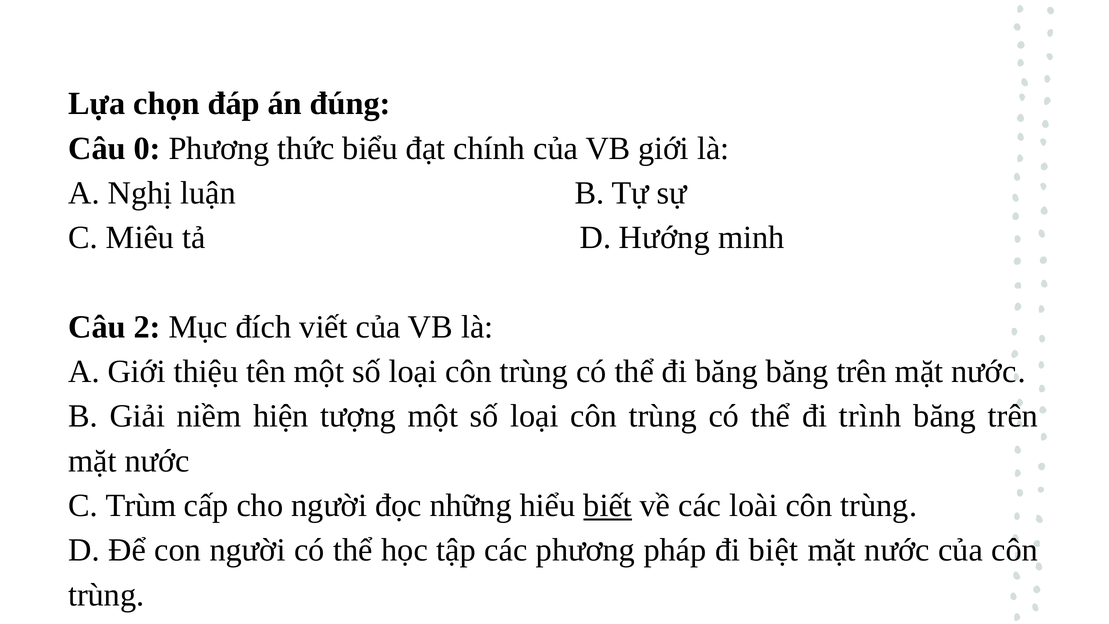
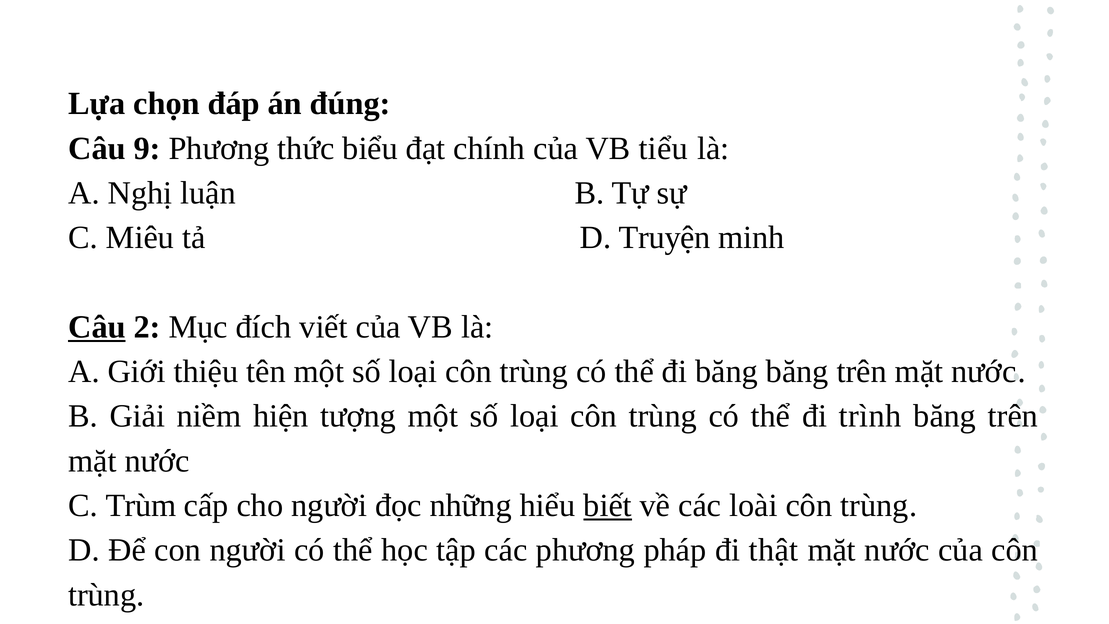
0: 0 -> 9 (147, 148)
VB giới: giới -> tiểu (663, 148)
Hướng: Hướng -> Truyện (665, 238)
Câu underline: none -> present (97, 327)
biệt: biệt -> thật (774, 550)
